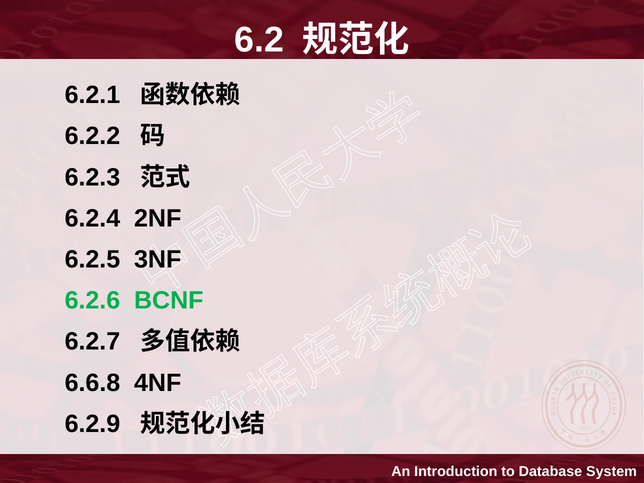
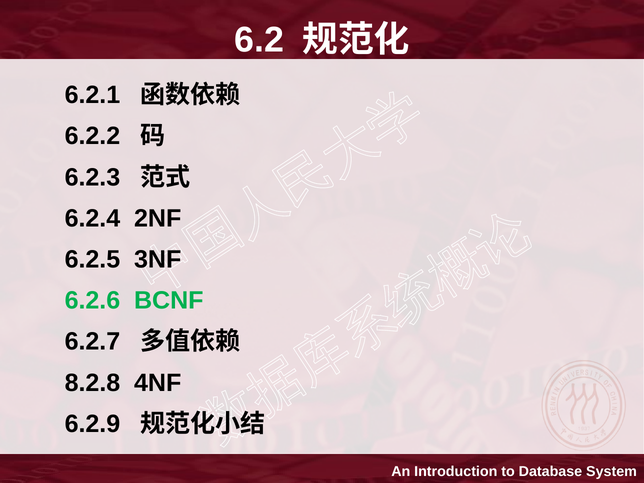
6.6.8: 6.6.8 -> 8.2.8 (92, 383)
